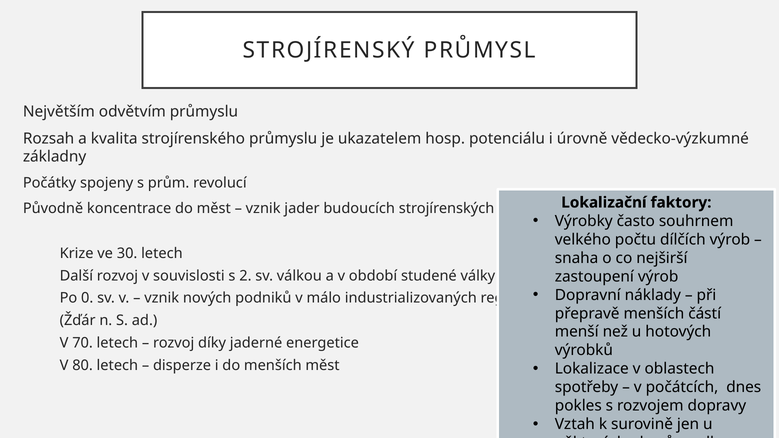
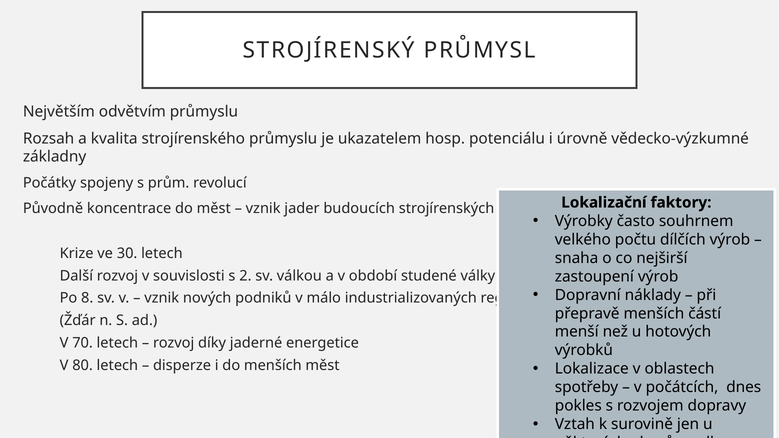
0: 0 -> 8 (87, 298)
